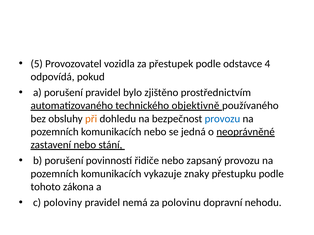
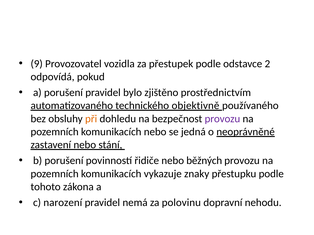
5: 5 -> 9 (37, 64)
4: 4 -> 2 (267, 64)
provozu colour: blue -> purple (222, 119)
zapsaný: zapsaný -> běžných (204, 161)
poloviny: poloviny -> narození (63, 203)
